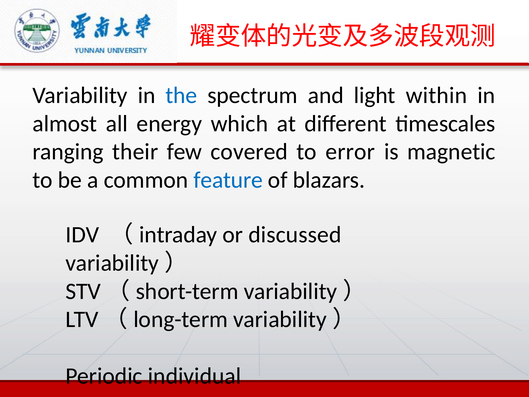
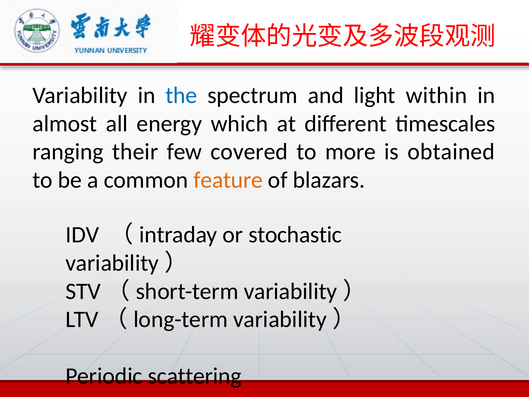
error: error -> more (350, 152)
magnetic: magnetic -> obtained (451, 152)
feature colour: blue -> orange (228, 180)
discussed: discussed -> stochastic (295, 235)
individual: individual -> scattering (195, 376)
